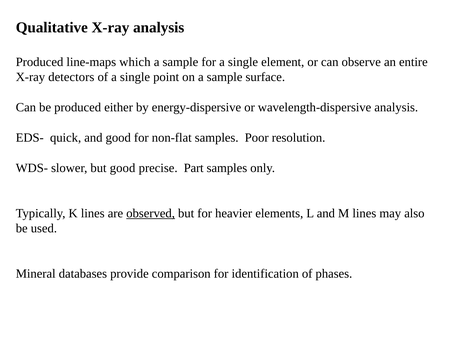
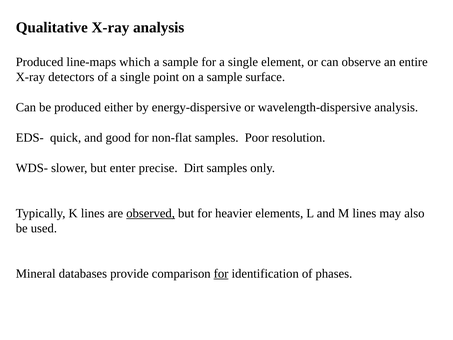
but good: good -> enter (123, 168)
Part: Part -> Dirt (194, 168)
for underline: none -> present (221, 273)
